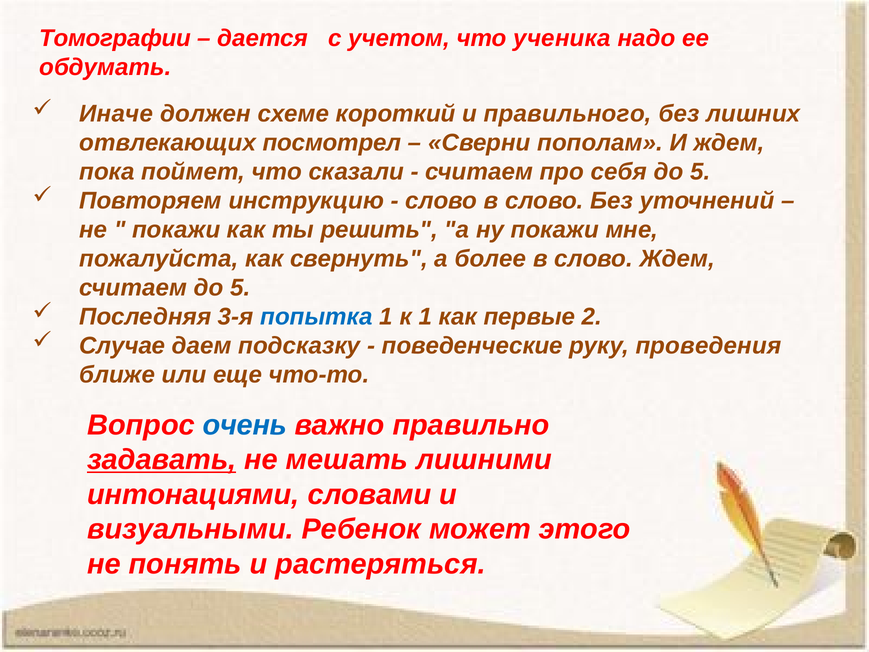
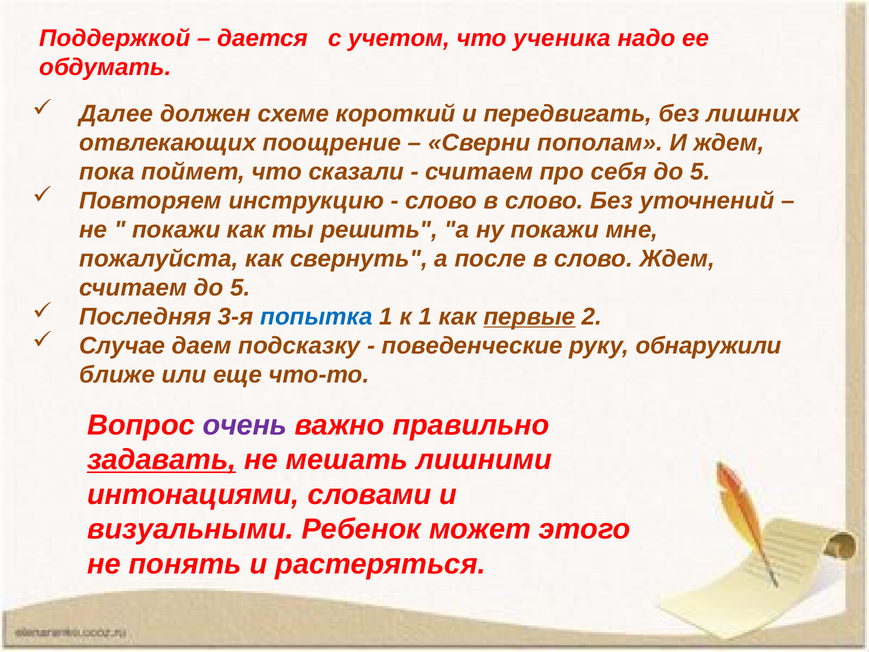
Томографии: Томографии -> Поддержкой (115, 38)
Иначе: Иначе -> Далее (116, 114)
правильного: правильного -> передвигать (568, 114)
посмотрел: посмотрел -> поощрение (332, 143)
более: более -> после (491, 259)
первые underline: none -> present (529, 316)
проведения: проведения -> обнаружили (709, 345)
очень colour: blue -> purple (245, 425)
